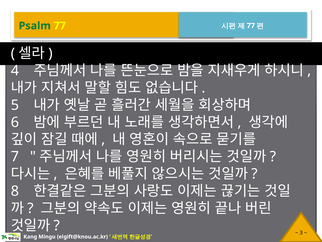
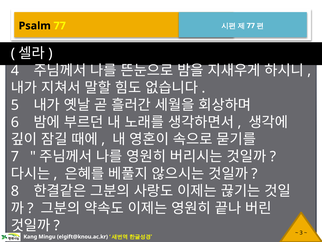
Psalm colour: green -> black (35, 26)
